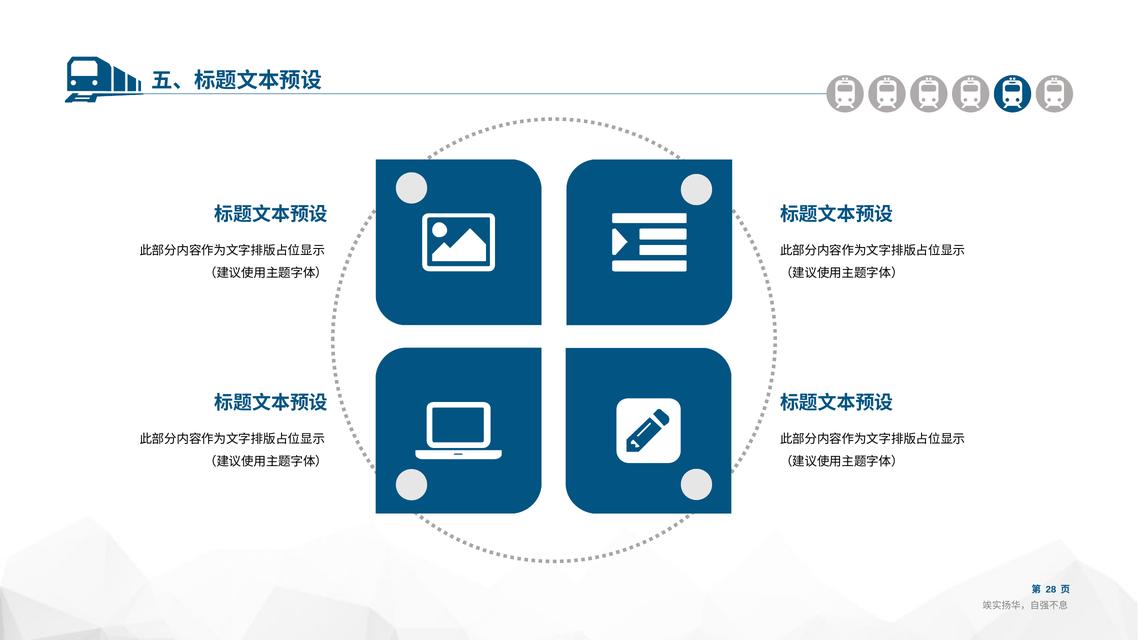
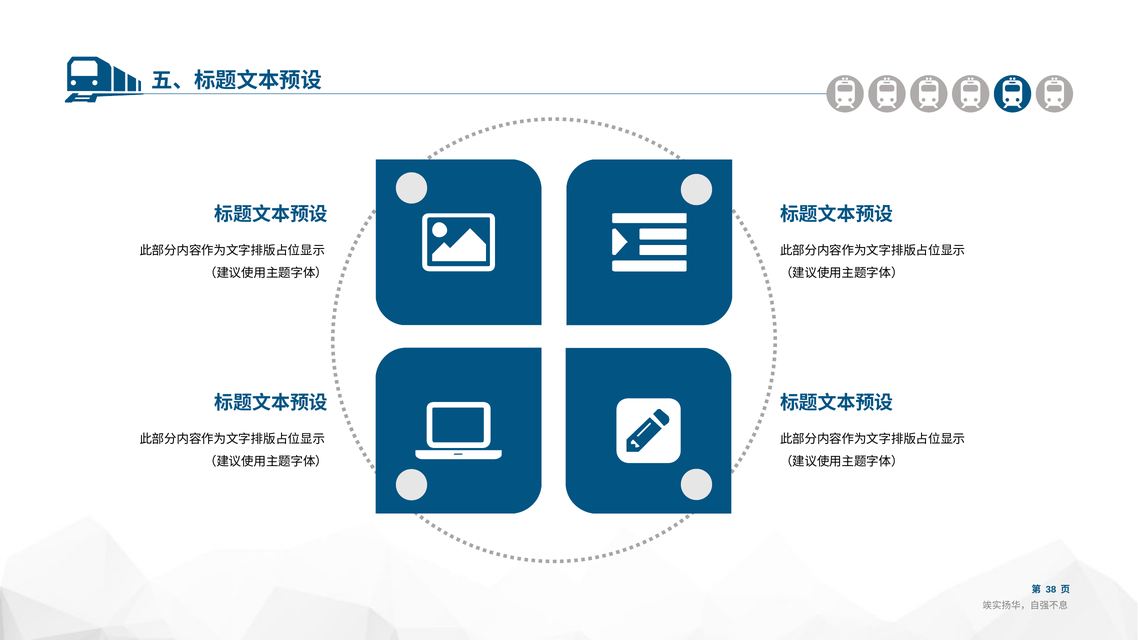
28: 28 -> 38 (1051, 590)
